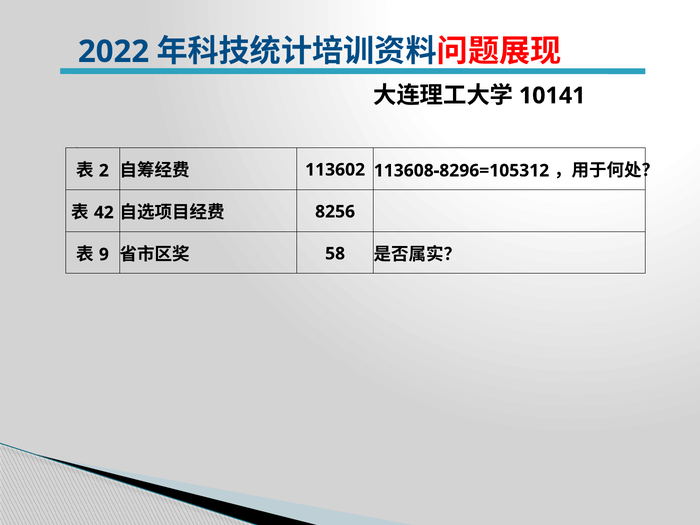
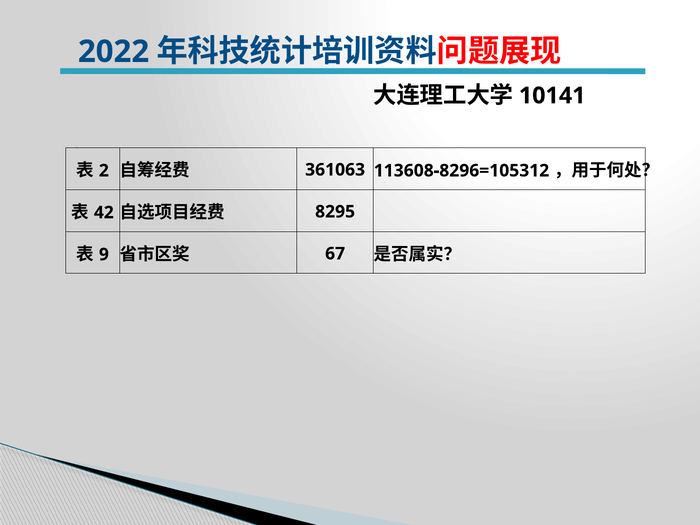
113602: 113602 -> 361063 (335, 170)
8256: 8256 -> 8295 (335, 212)
58: 58 -> 67 (335, 254)
